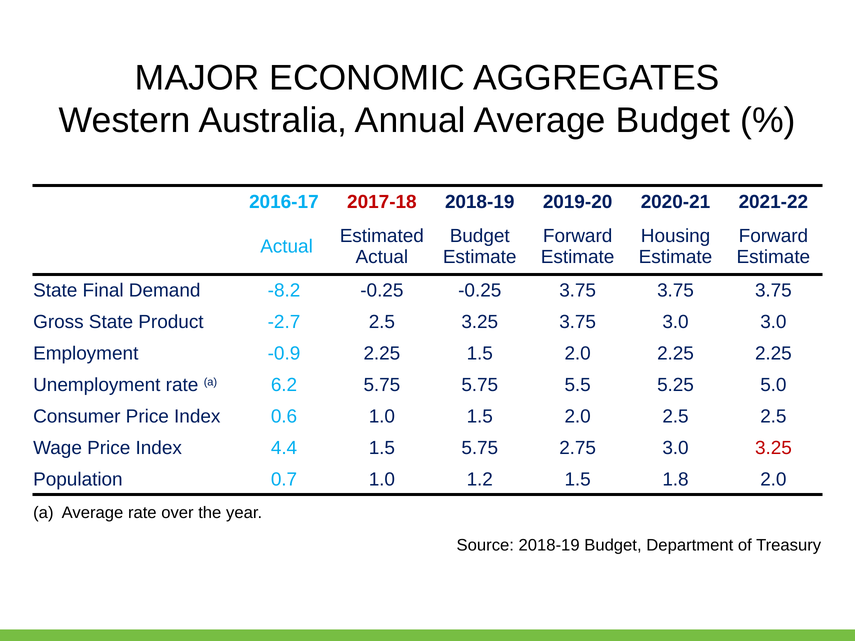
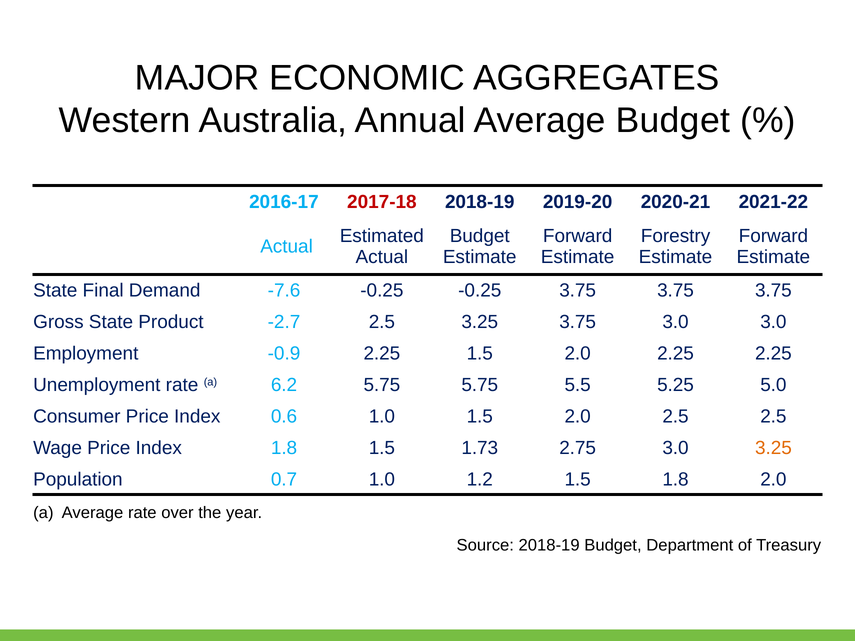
Housing: Housing -> Forestry (676, 236)
-8.2: -8.2 -> -7.6 (284, 291)
Index 4.4: 4.4 -> 1.8 (284, 448)
1.5 5.75: 5.75 -> 1.73 (480, 448)
3.25 colour: red -> orange (773, 448)
